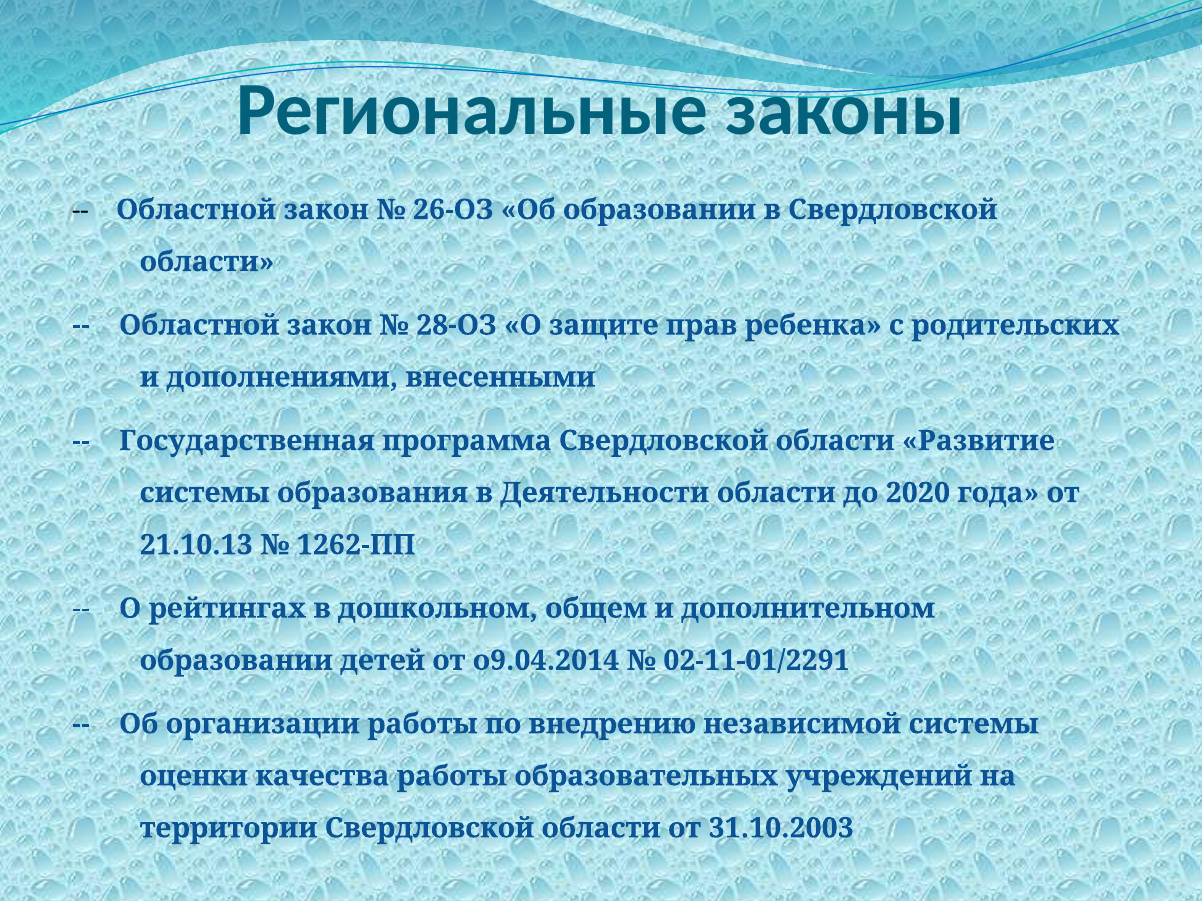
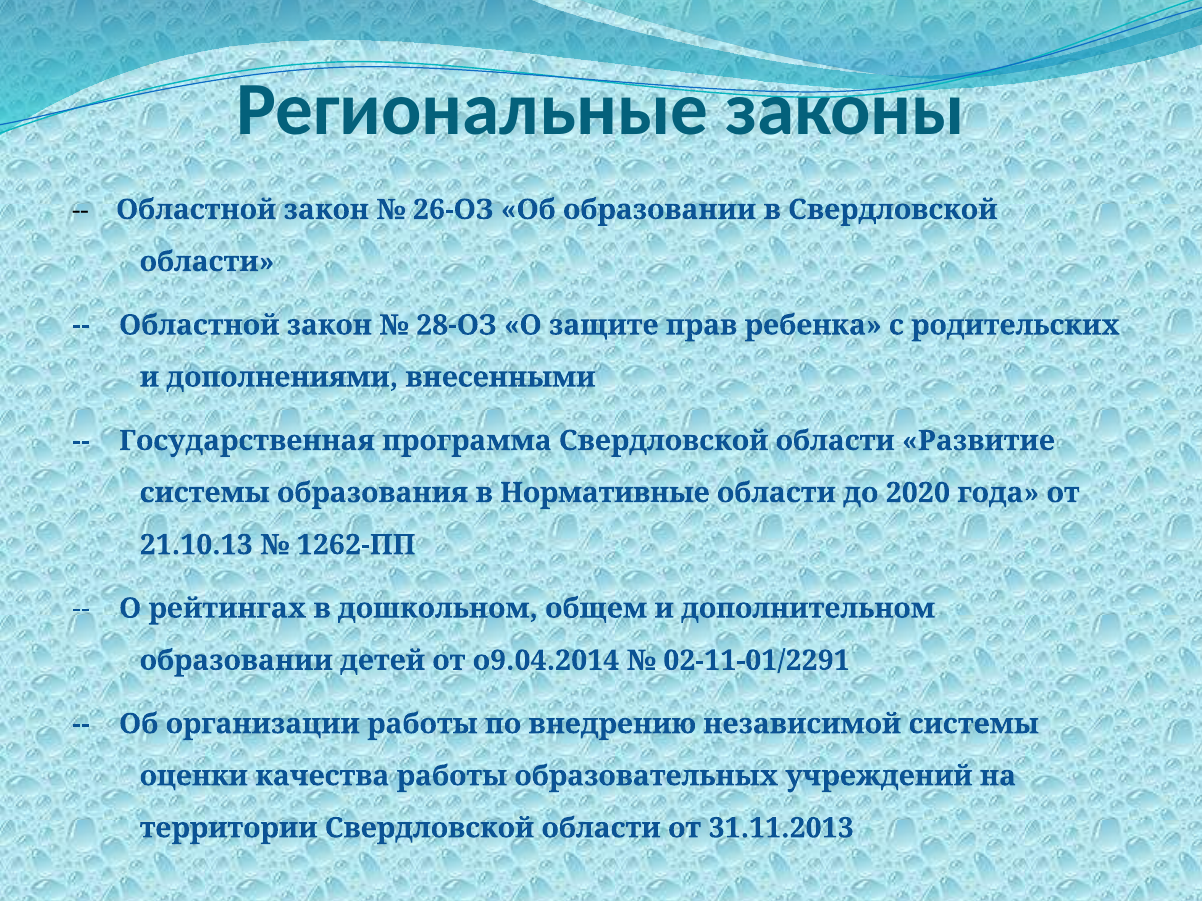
Деятельности: Деятельности -> Нормативные (605, 493)
31.10.2003: 31.10.2003 -> 31.11.2013 (781, 829)
